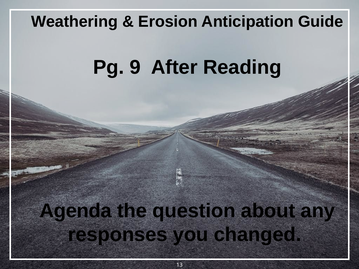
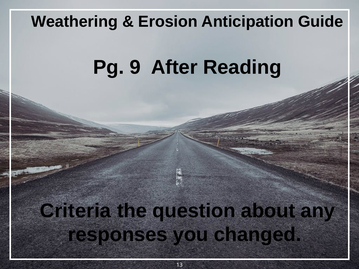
Agenda: Agenda -> Criteria (75, 211)
